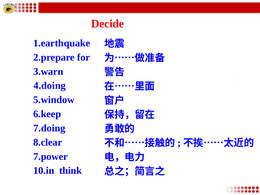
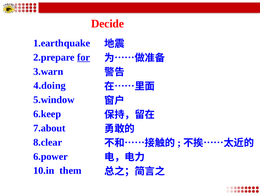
for underline: none -> present (84, 57)
7.doing: 7.doing -> 7.about (49, 128)
7.power: 7.power -> 6.power (51, 156)
think: think -> them (71, 171)
